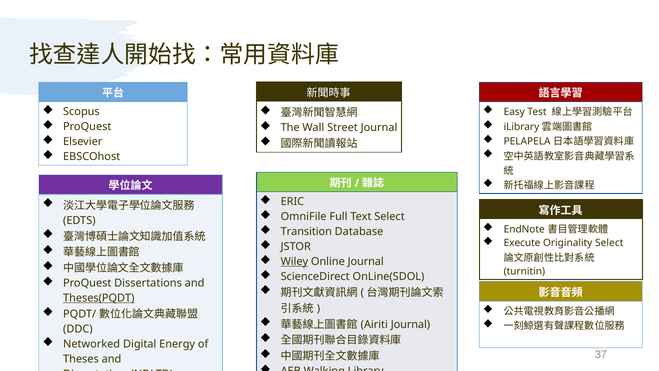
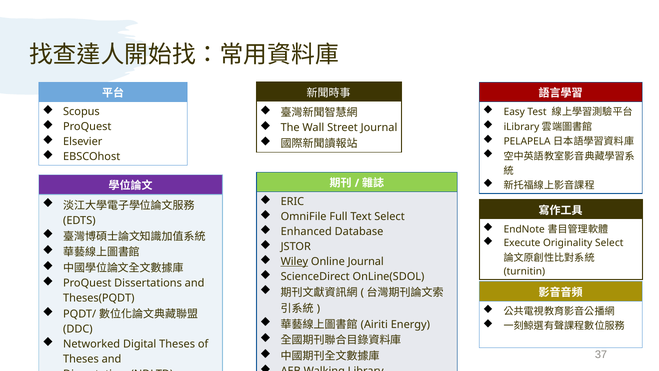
Transition: Transition -> Enhanced (306, 232)
Theses(PQDT underline: present -> none (99, 298)
Journal: Journal -> Energy (410, 324)
Digital Energy: Energy -> Theses (177, 344)
